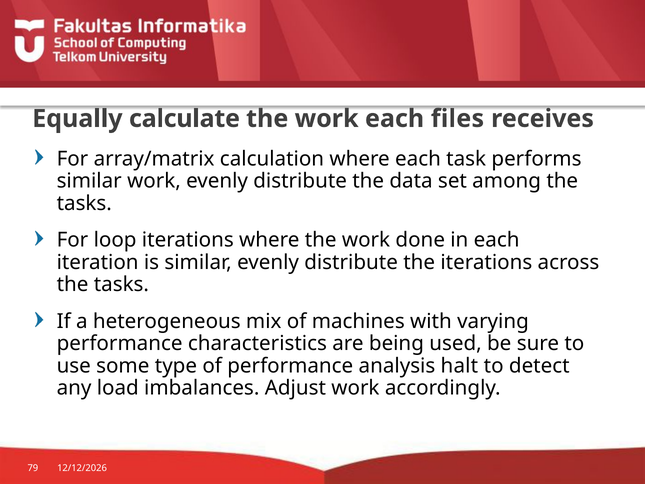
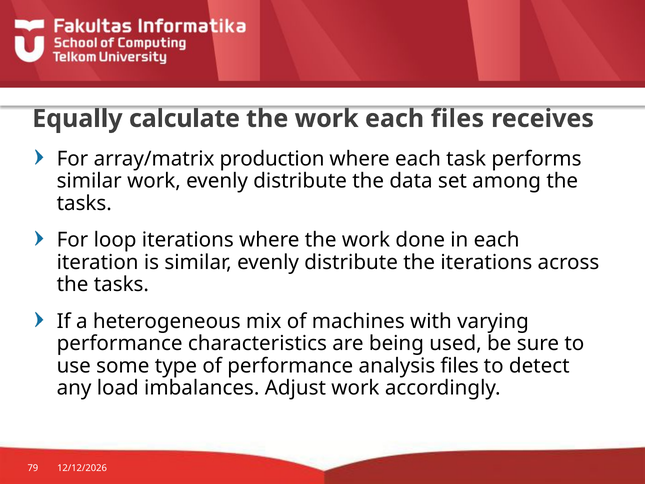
calculation: calculation -> production (272, 159)
analysis halt: halt -> files (460, 366)
